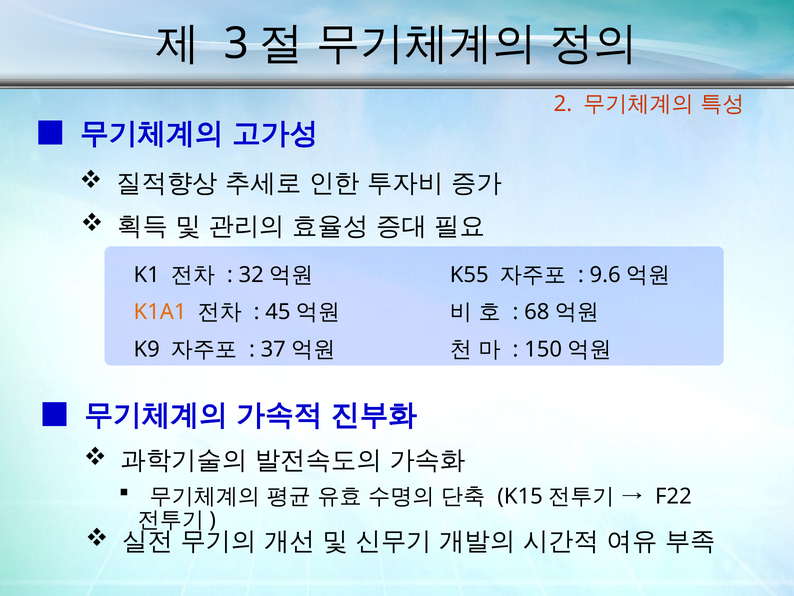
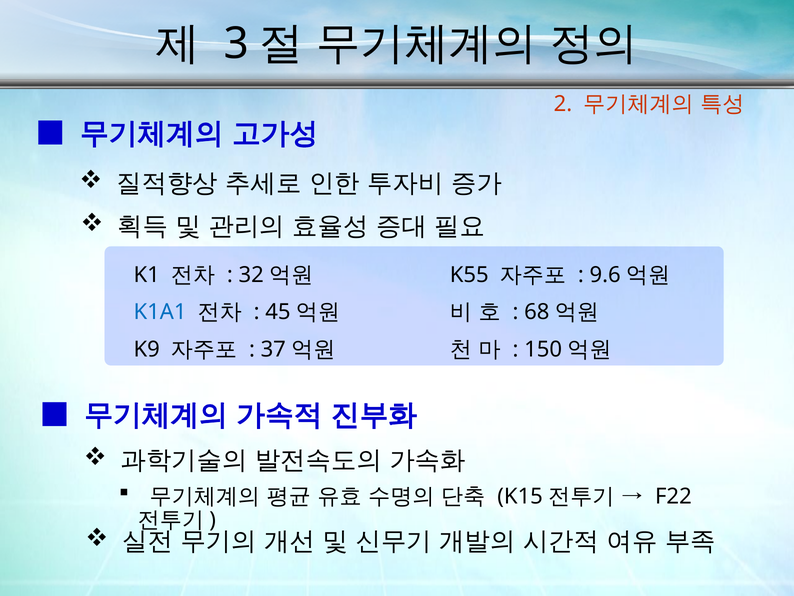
K1A1 colour: orange -> blue (160, 312)
